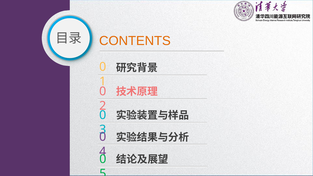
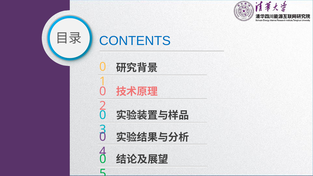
CONTENTS colour: orange -> blue (135, 41)
